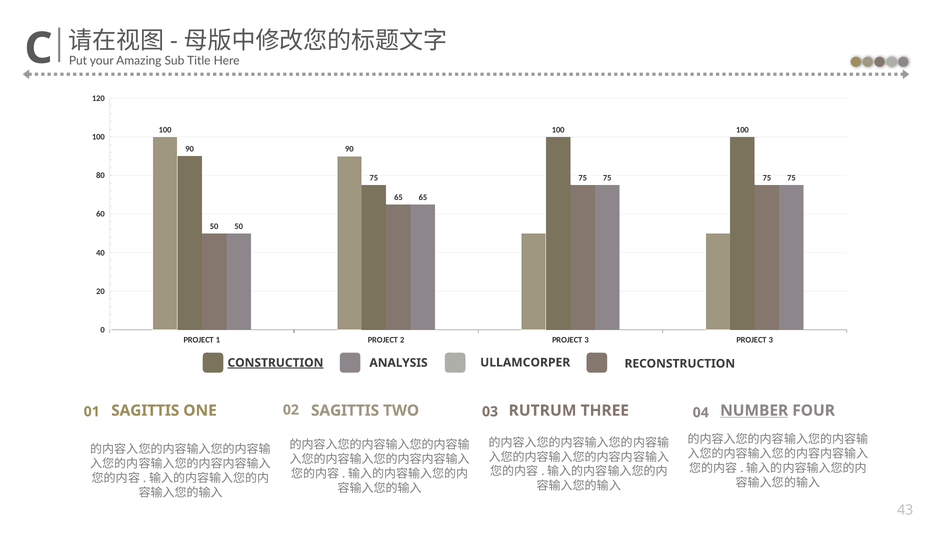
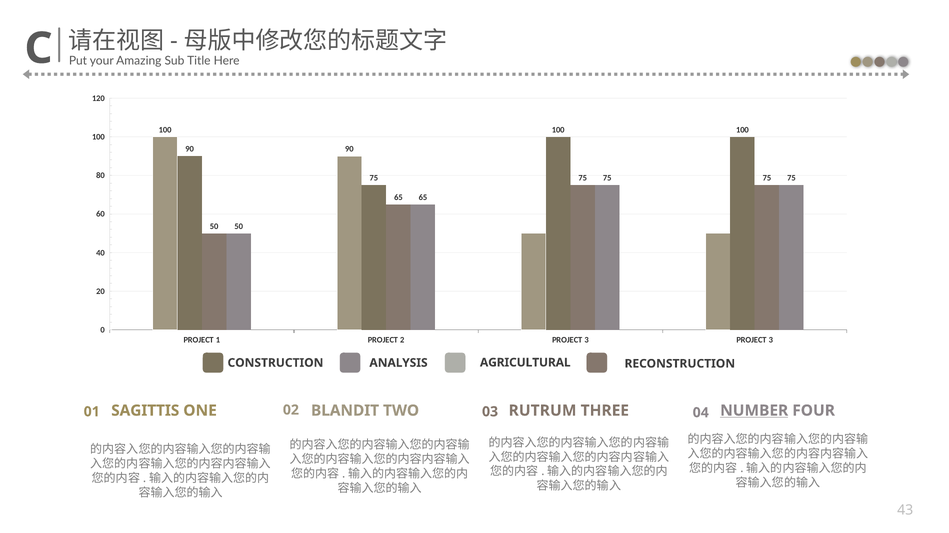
CONSTRUCTION underline: present -> none (275, 363)
ULLAMCORPER: ULLAMCORPER -> AGRICULTURAL (525, 362)
01 SAGITTIS: SAGITTIS -> BLANDIT (345, 410)
